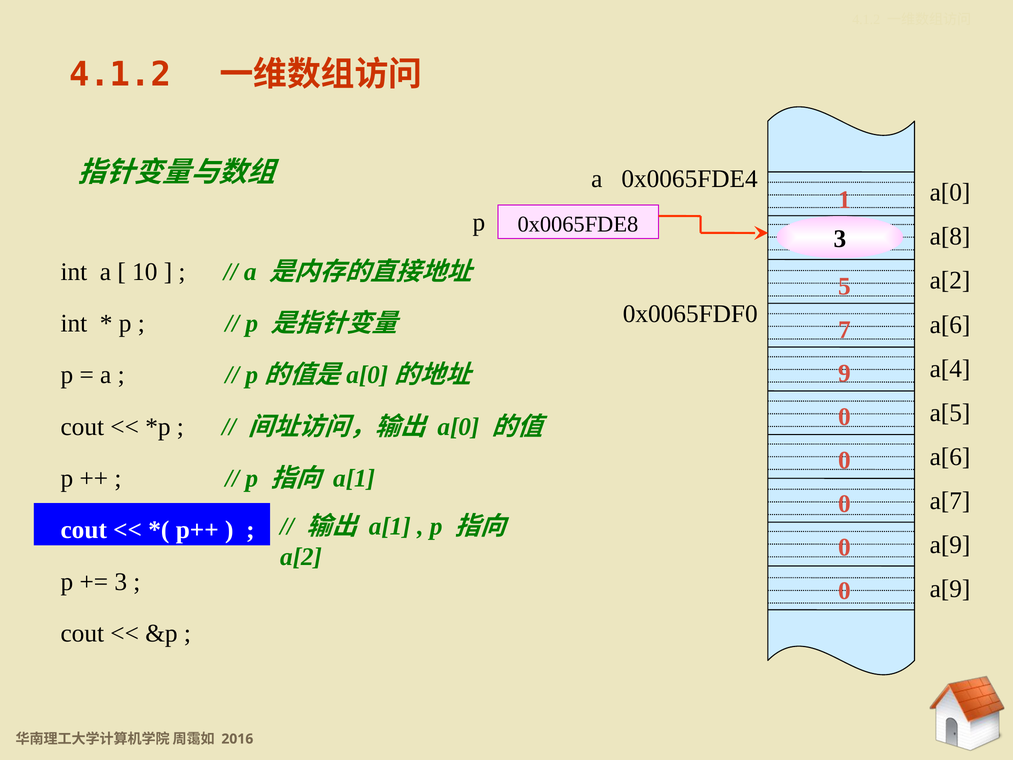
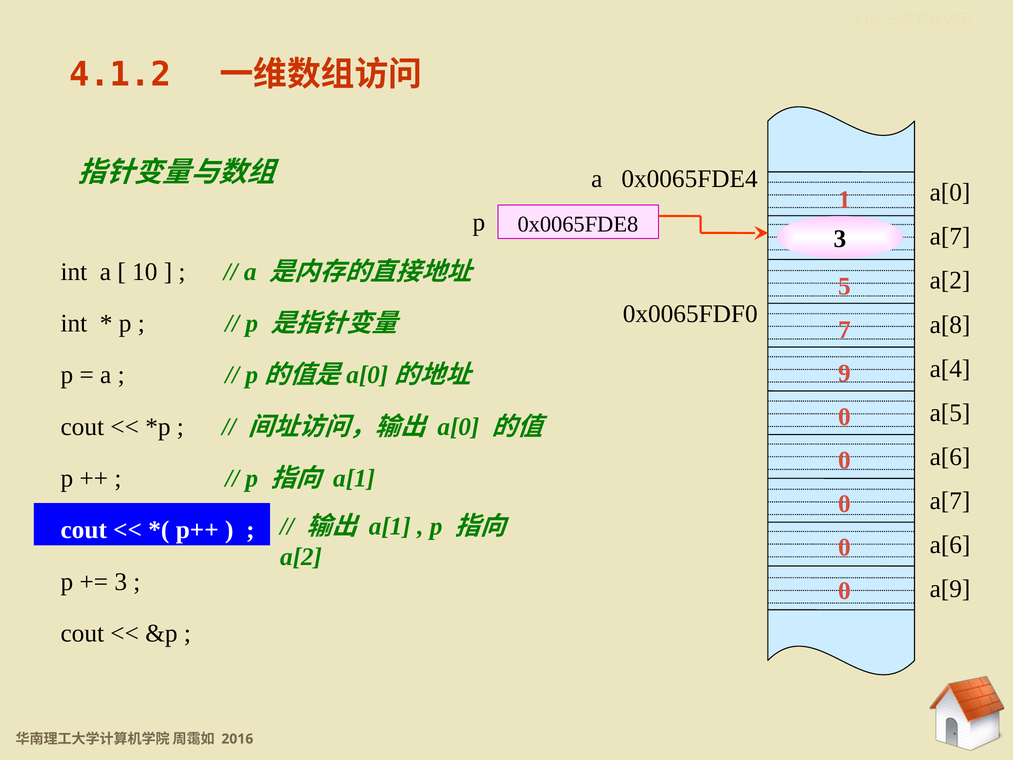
a[8: a[8 -> a[7 (950, 236)
a[6: a[6 -> a[8 (950, 325)
a[9: a[9 -> a[6 (950, 545)
